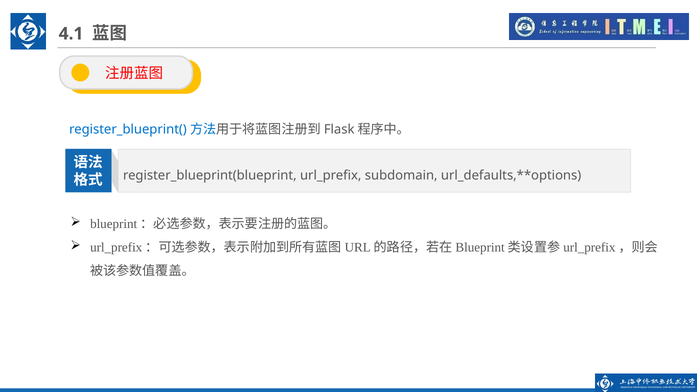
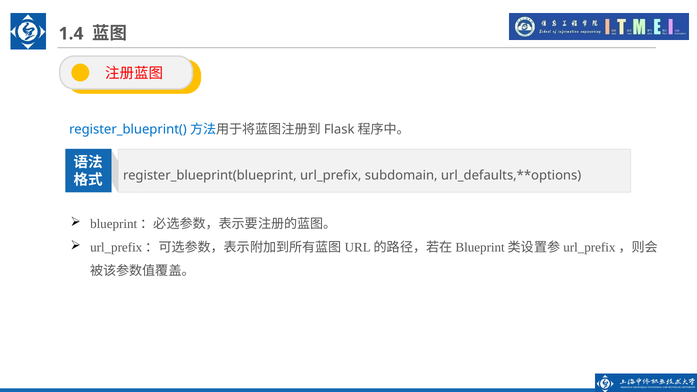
4.1: 4.1 -> 1.4 (71, 34)
